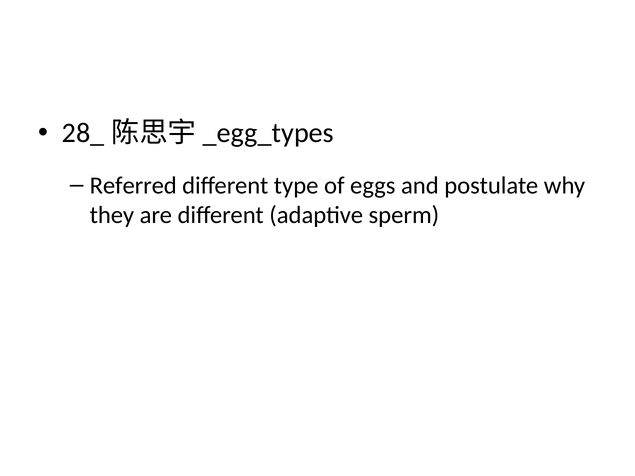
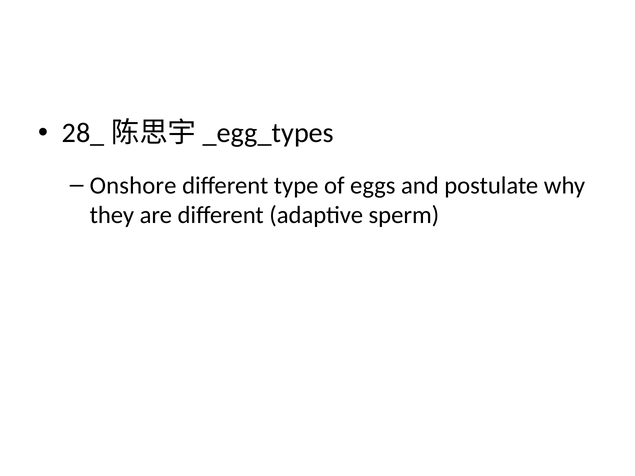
Referred: Referred -> Onshore (133, 186)
